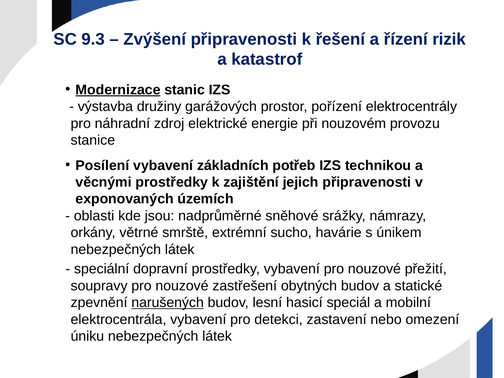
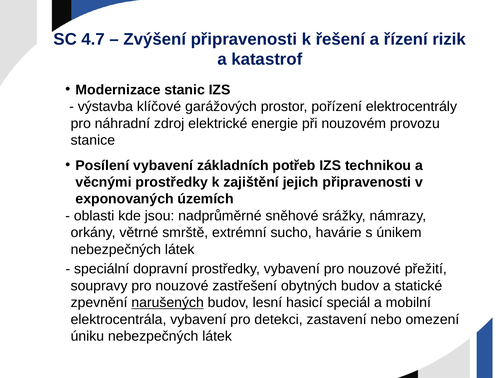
9.3: 9.3 -> 4.7 (93, 39)
Modernizace underline: present -> none (118, 90)
družiny: družiny -> klíčové (159, 107)
